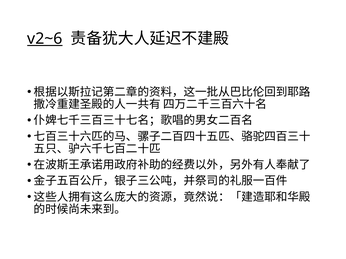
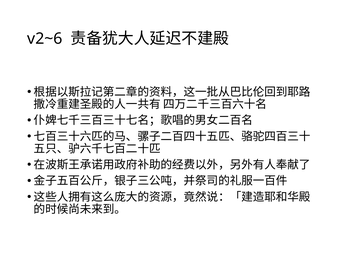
v2~6 underline: present -> none (45, 39)
